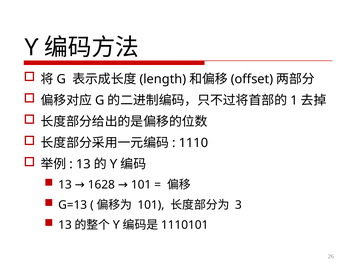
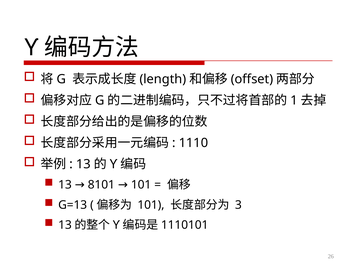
1628: 1628 -> 8101 (101, 185)
